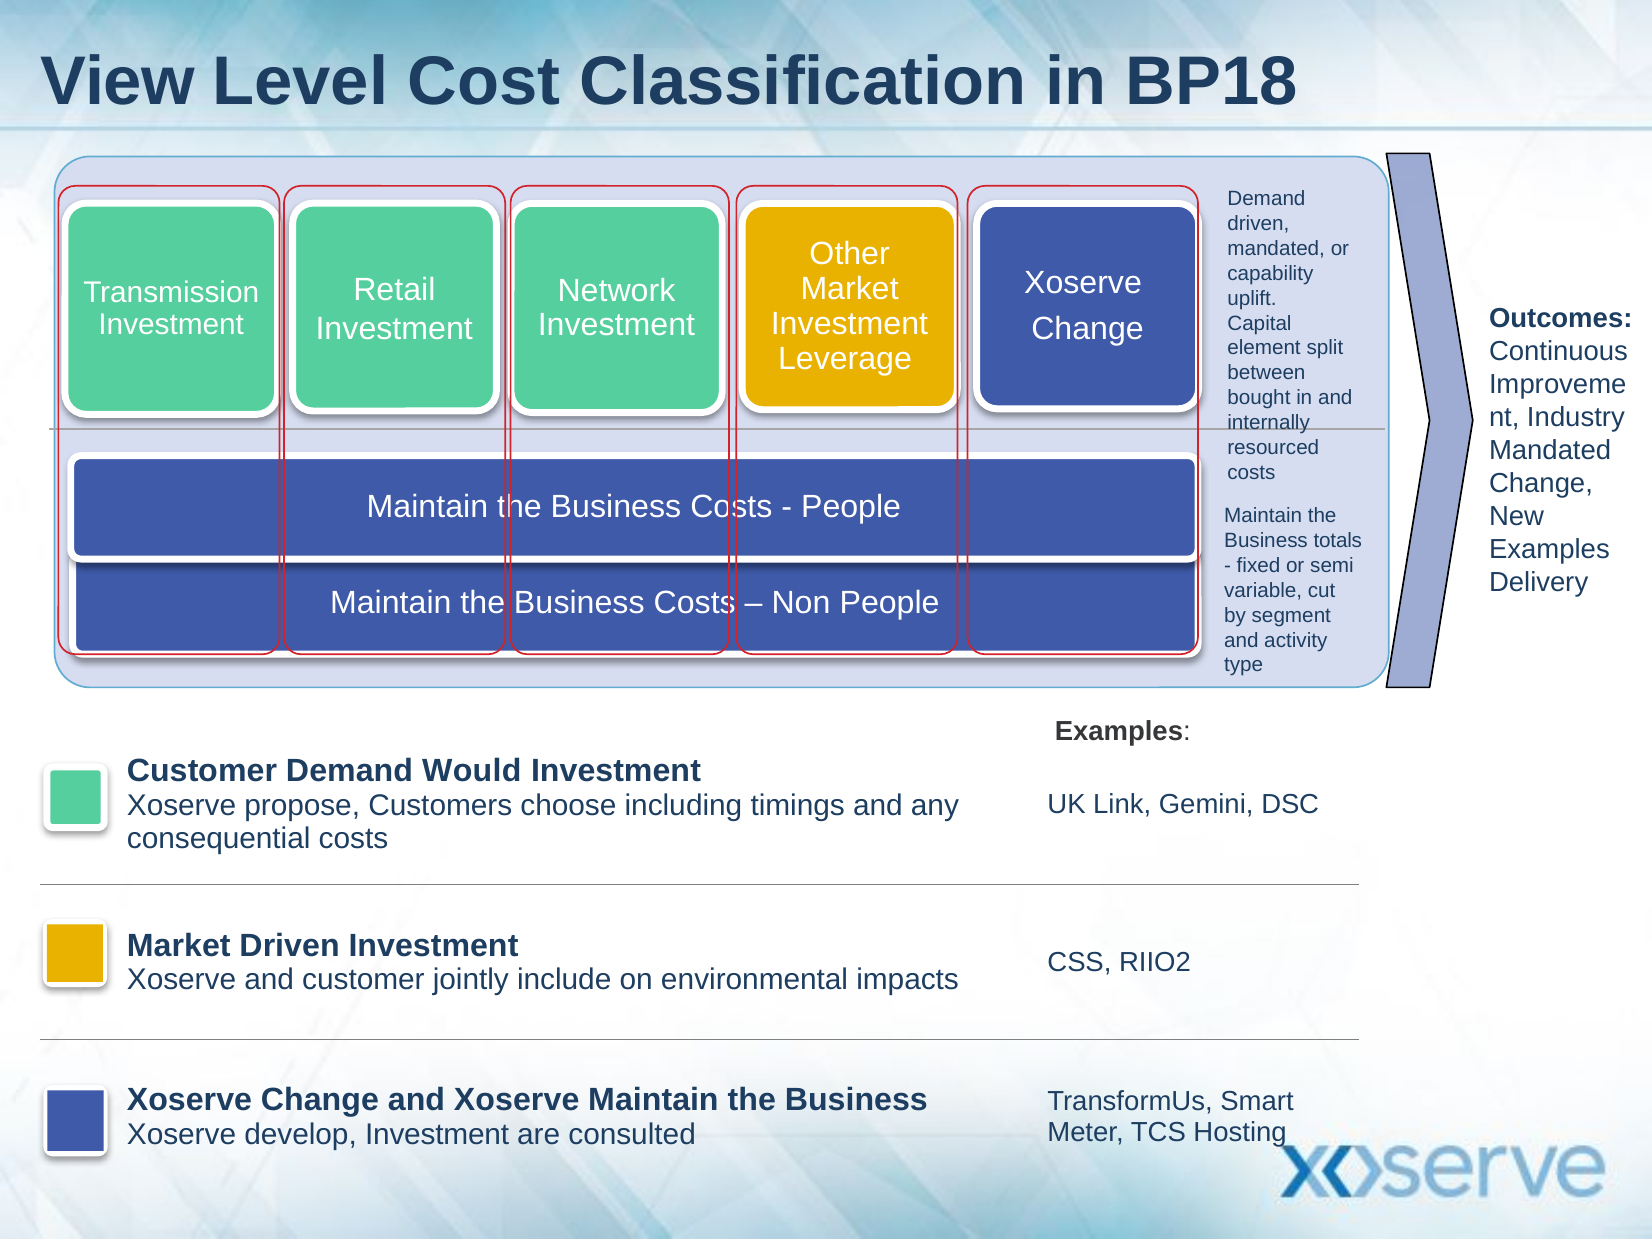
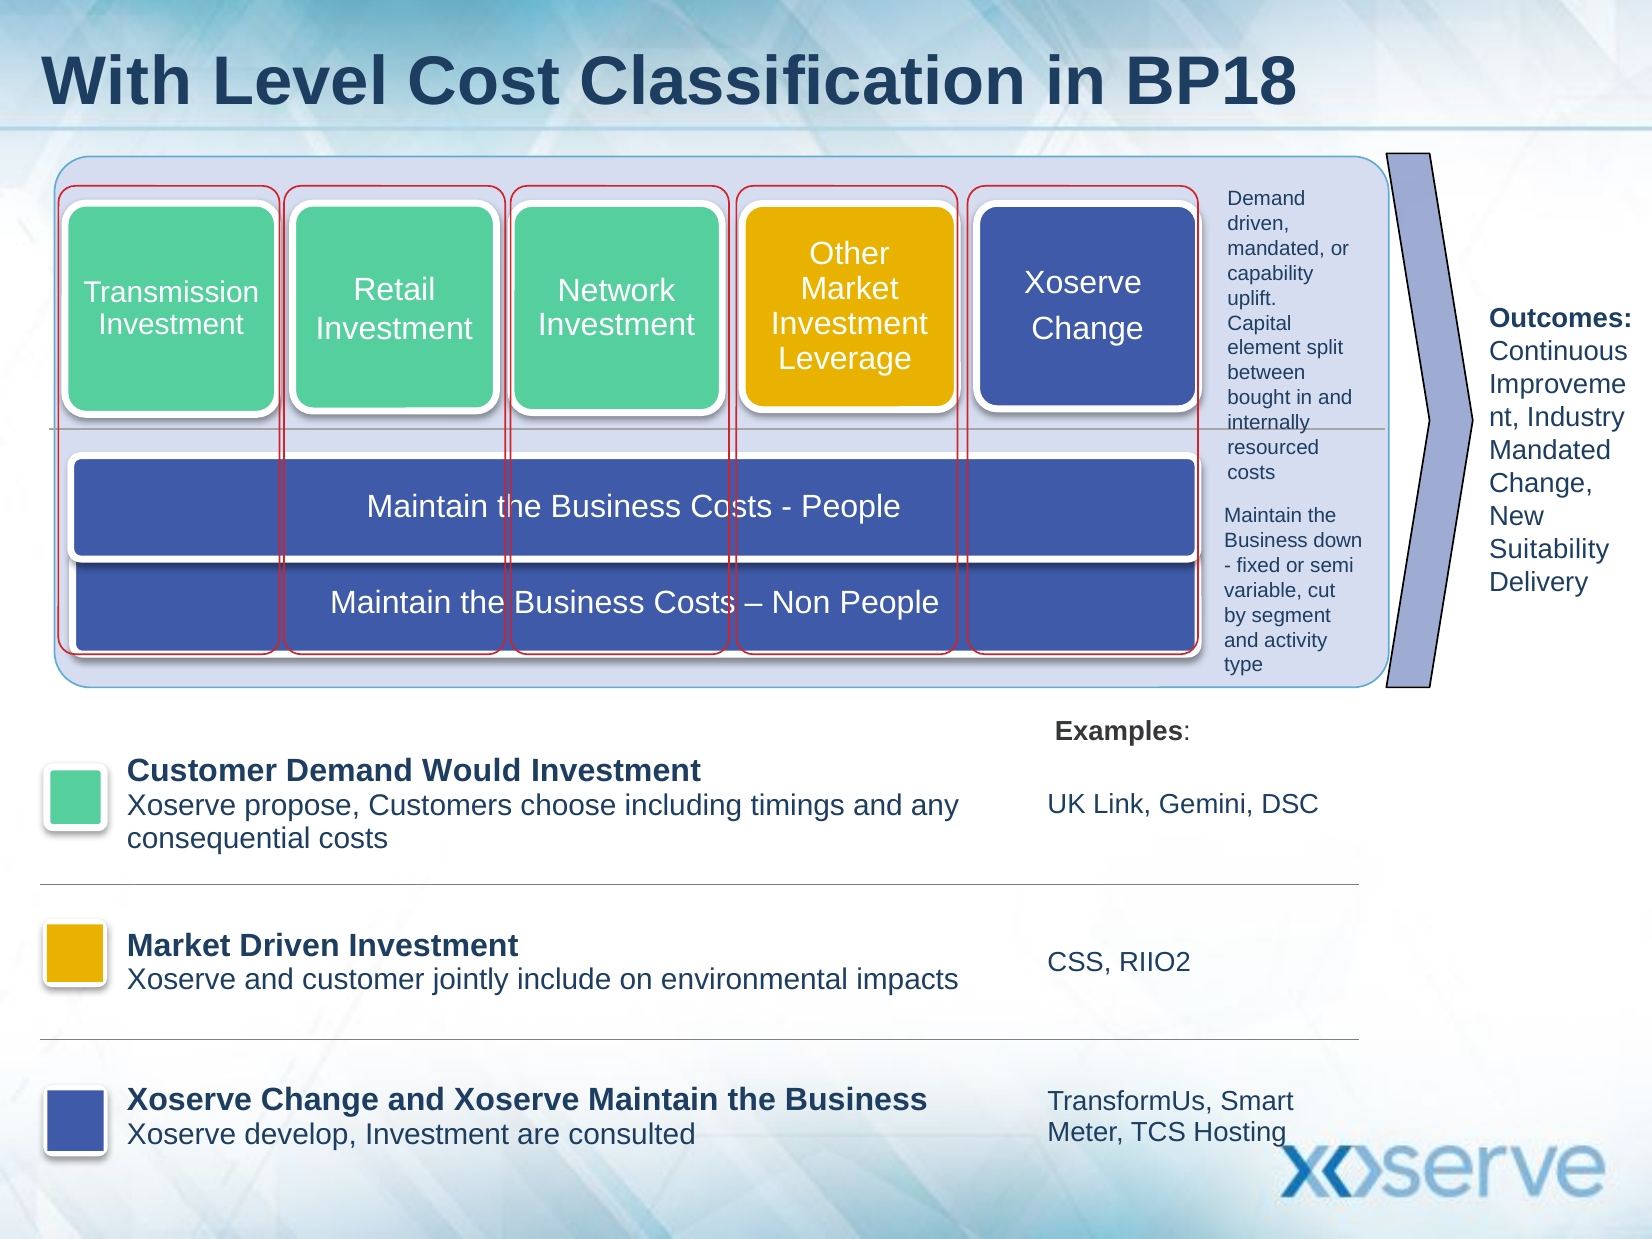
View: View -> With (117, 82)
totals: totals -> down (1338, 541)
Examples: Examples -> Suitability (1549, 549)
